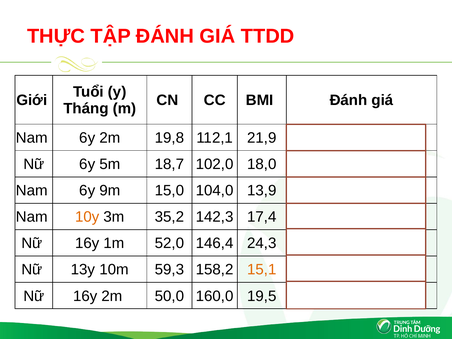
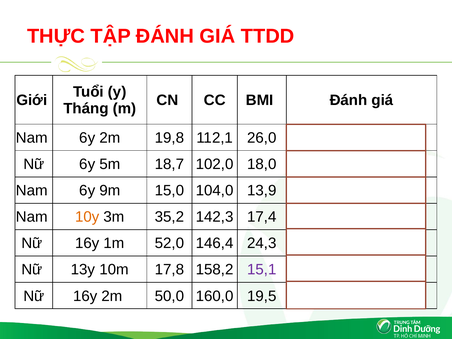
21,9: 21,9 -> 26,0 (262, 138)
59,3: 59,3 -> 17,8 (169, 270)
15,1 colour: orange -> purple (262, 270)
